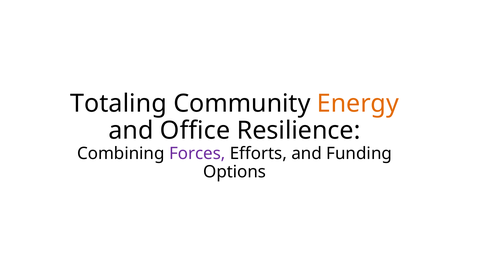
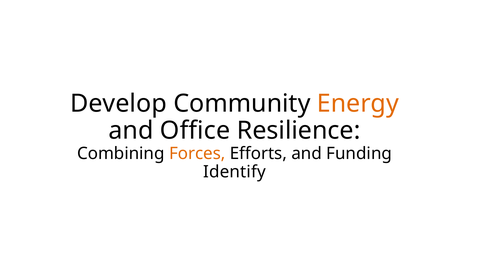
Totaling: Totaling -> Develop (118, 103)
Forces colour: purple -> orange (197, 153)
Options: Options -> Identify (235, 172)
